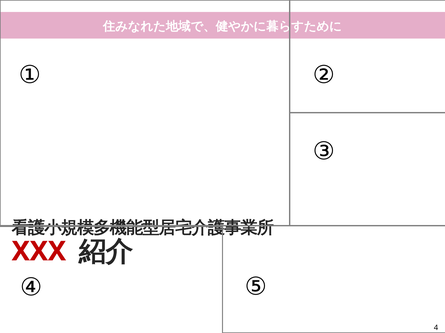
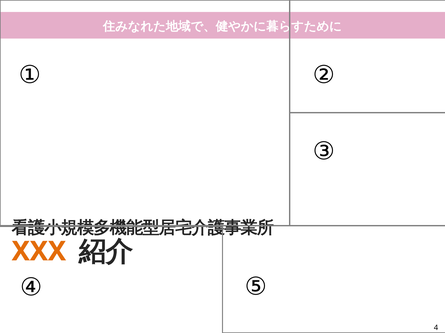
XXX colour: red -> orange (39, 252)
